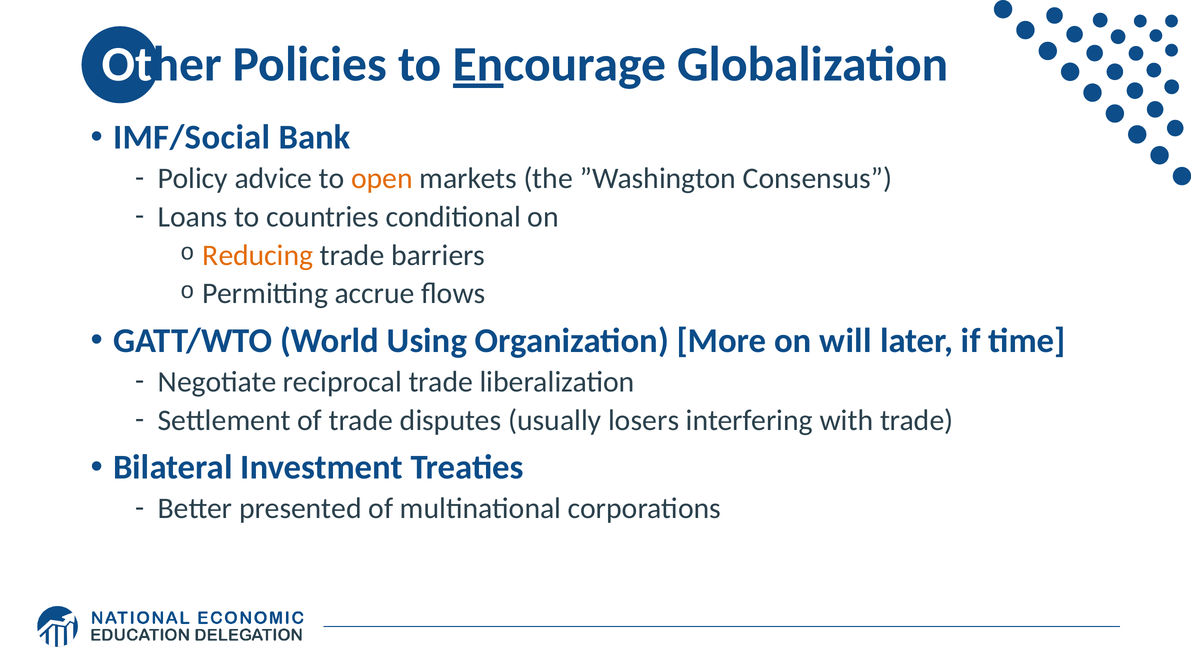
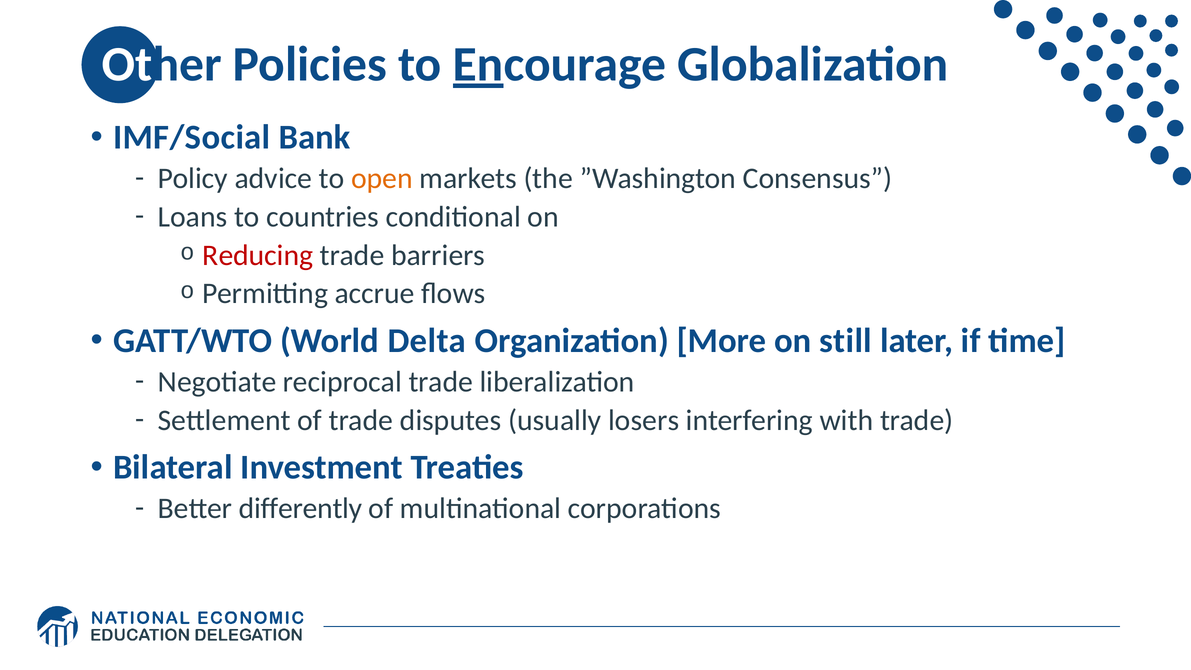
Reducing colour: orange -> red (258, 255)
Using: Using -> Delta (427, 341)
will: will -> still (846, 341)
presented: presented -> differently (300, 508)
